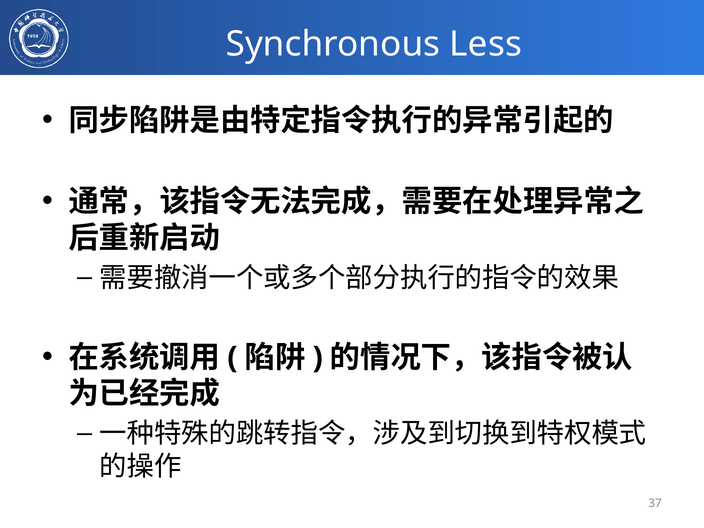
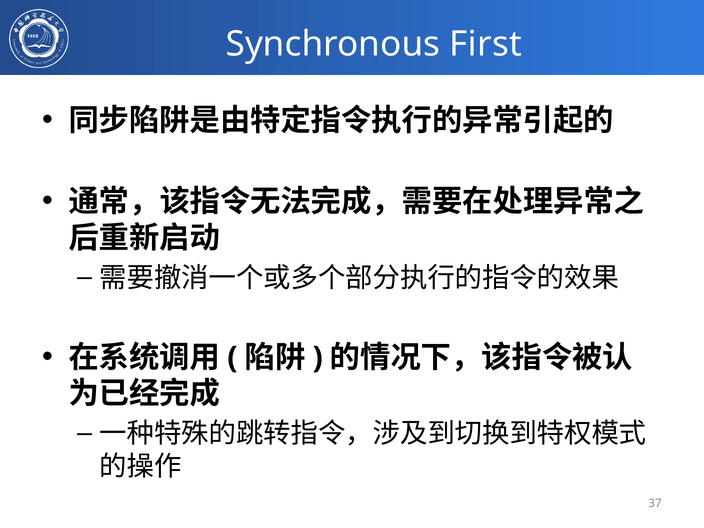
Less: Less -> First (486, 44)
